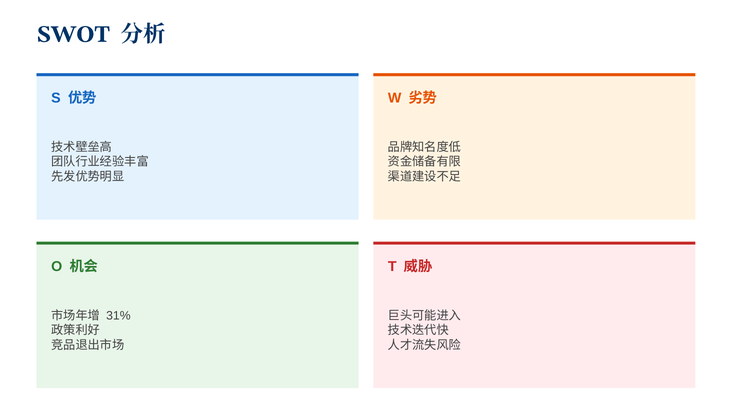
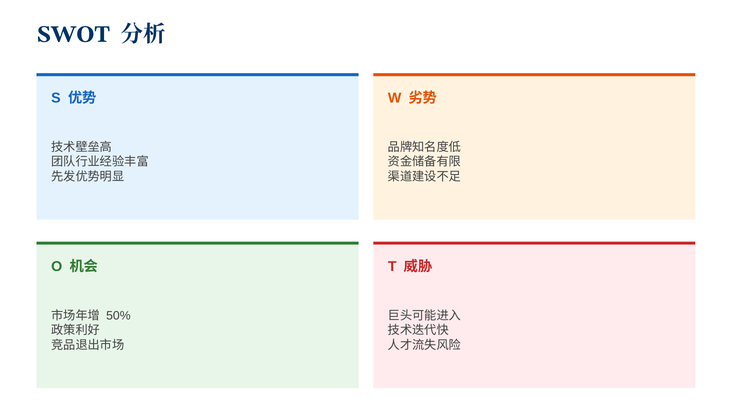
31%: 31% -> 50% (118, 316)
